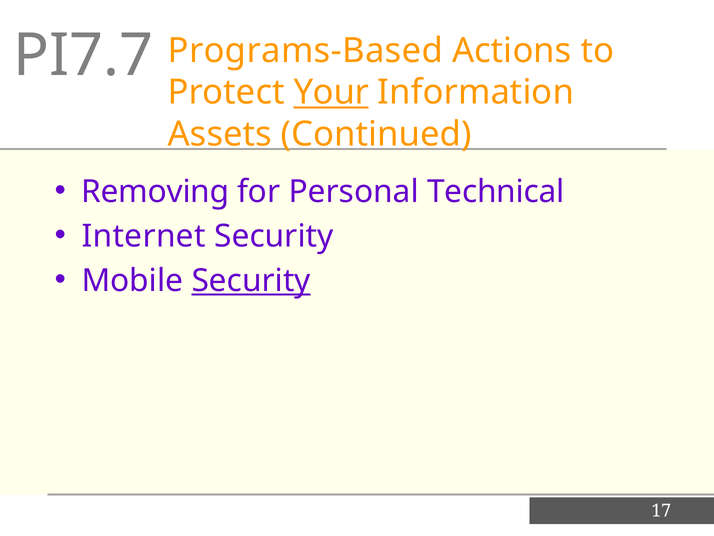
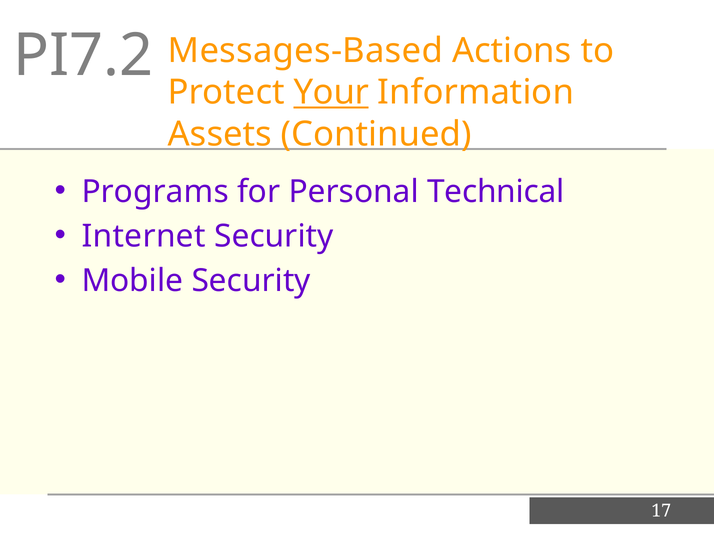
PI7.7: PI7.7 -> PI7.2 (83, 55)
Programs-Based: Programs-Based -> Messages-Based (305, 51)
Removing: Removing -> Programs (155, 191)
Security underline: present -> none (251, 280)
